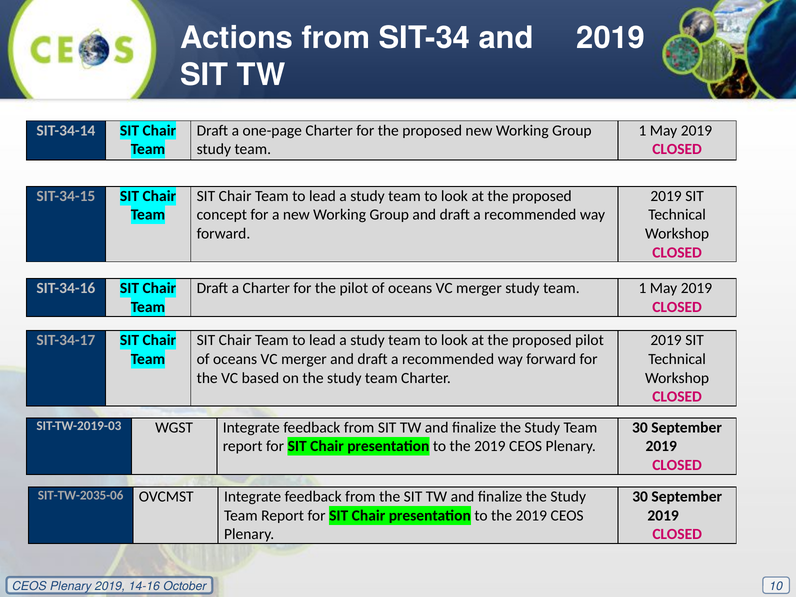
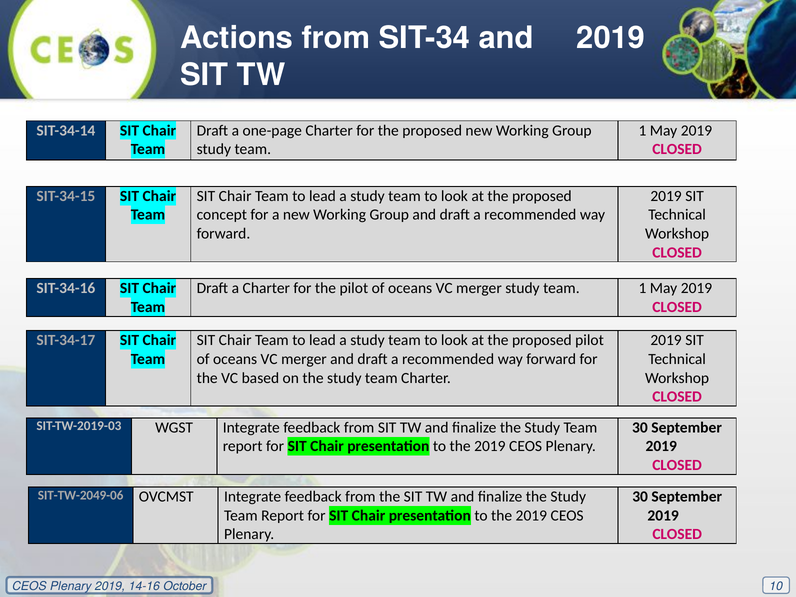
SIT-TW-2035-06: SIT-TW-2035-06 -> SIT-TW-2049-06 (81, 495)
